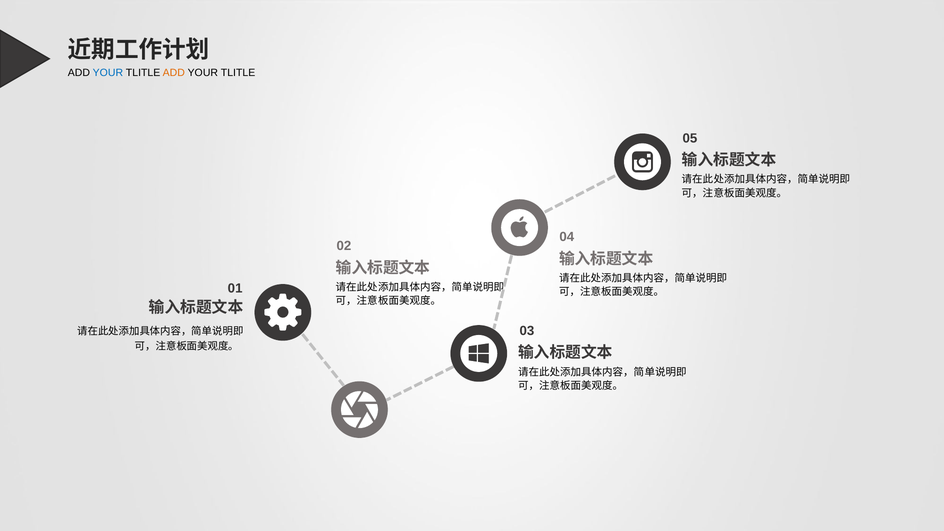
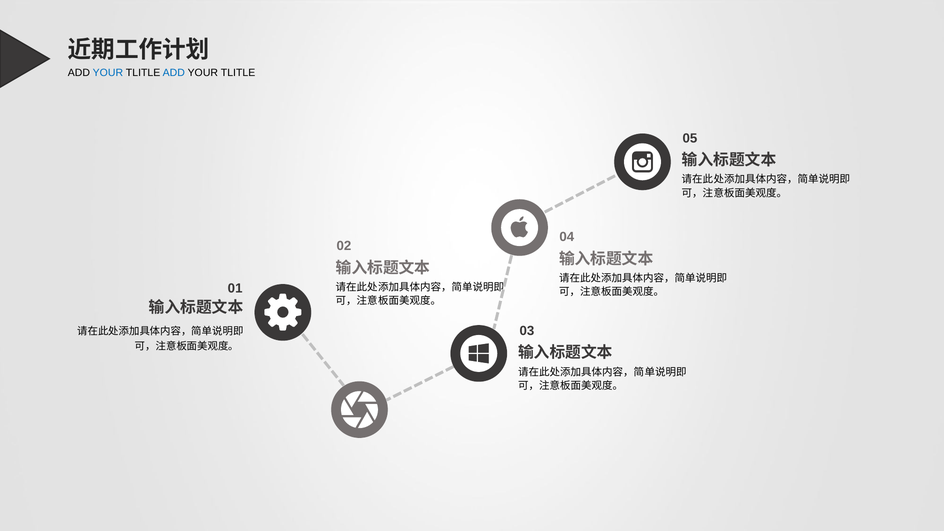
ADD colour: orange -> blue (174, 73)
